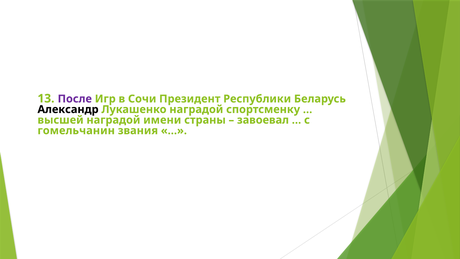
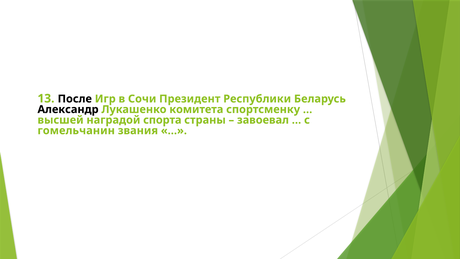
После colour: purple -> black (75, 99)
Лукашенко наградой: наградой -> комитета (196, 109)
имени: имени -> спорта (162, 120)
